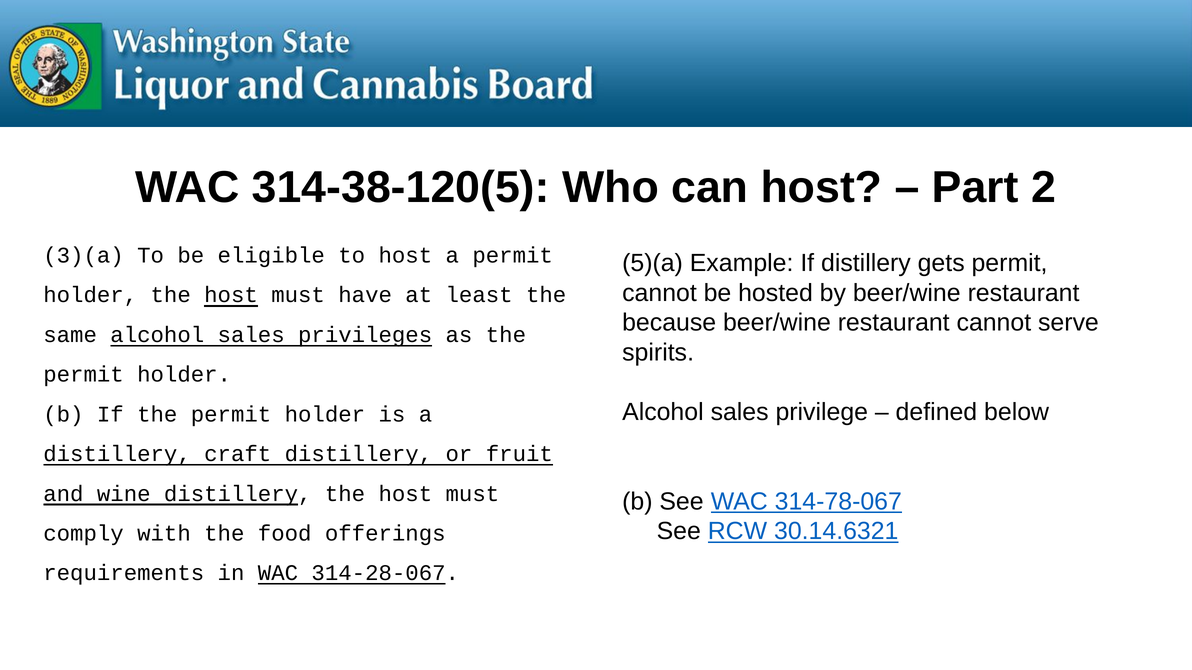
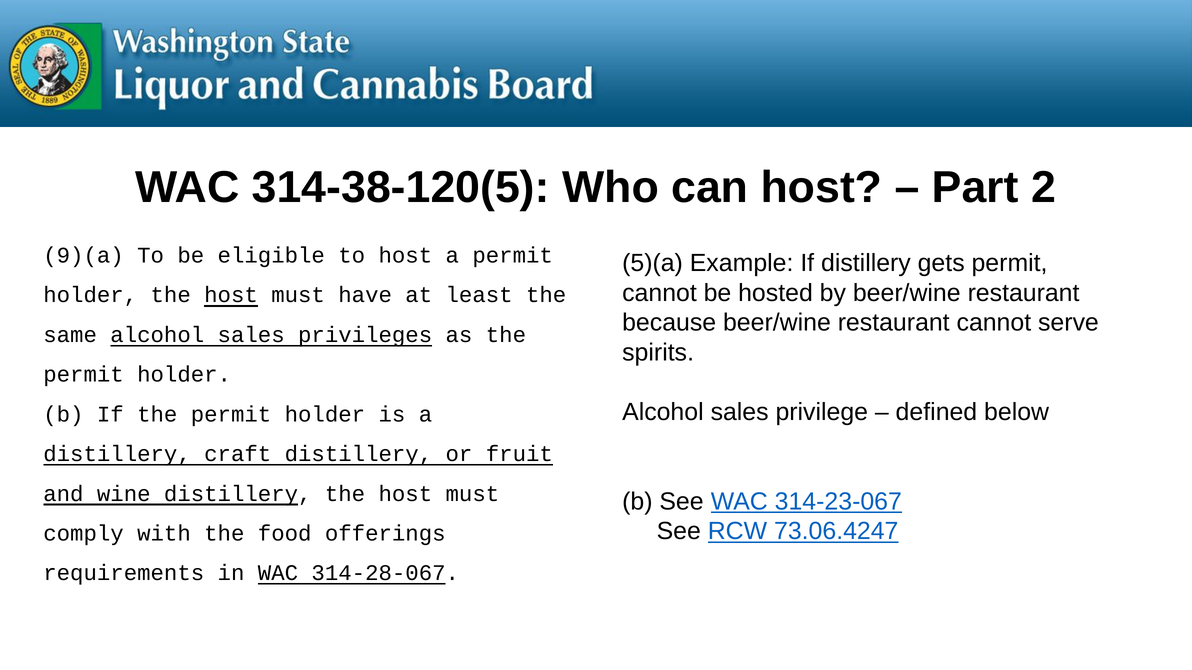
3)(a: 3)(a -> 9)(a (84, 256)
314-78-067: 314-78-067 -> 314-23-067 (838, 502)
30.14.6321: 30.14.6321 -> 73.06.4247 (836, 532)
